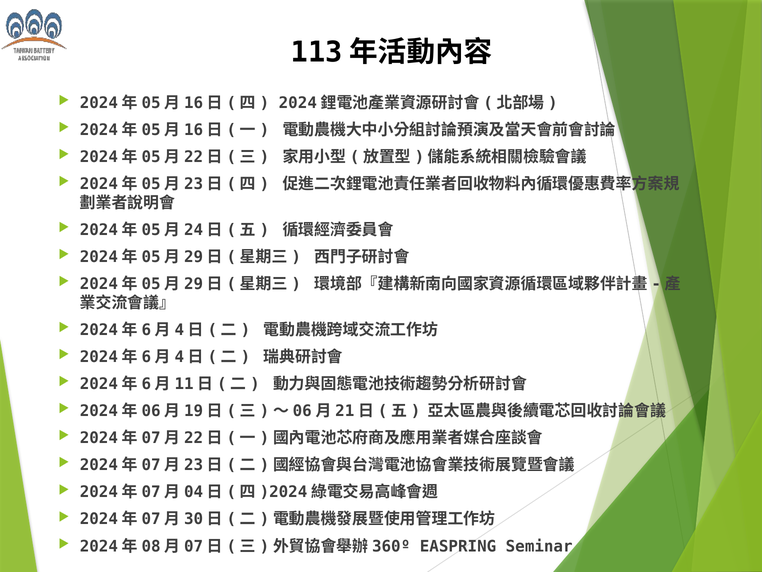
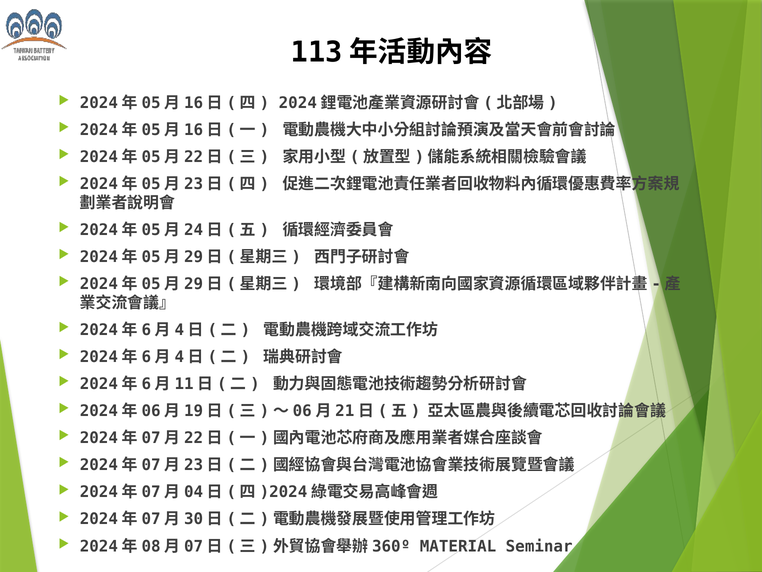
EASPRING: EASPRING -> MATERIAL (458, 546)
